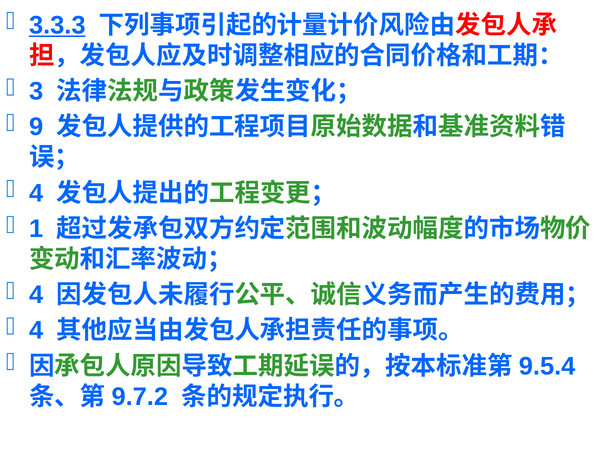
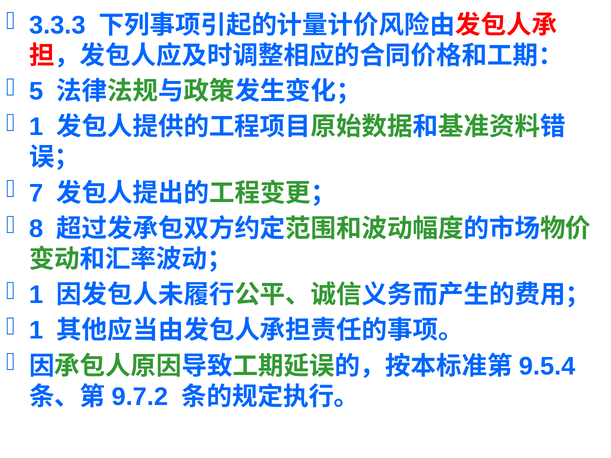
3.3.3 underline: present -> none (57, 25)
3: 3 -> 5 (36, 91)
9: 9 -> 1 (36, 127)
4: 4 -> 7 (36, 193)
1: 1 -> 8 (36, 229)
4: 4 -> 1 (36, 295)
4: 4 -> 1 (36, 331)
